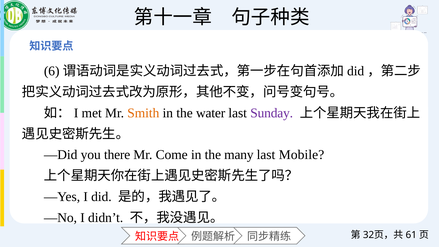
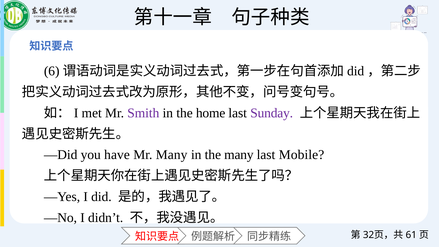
Smith colour: orange -> purple (143, 113)
water: water -> home (211, 113)
there: there -> have (117, 155)
Mr Come: Come -> Many (172, 155)
